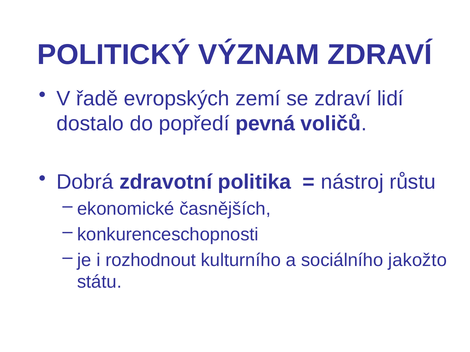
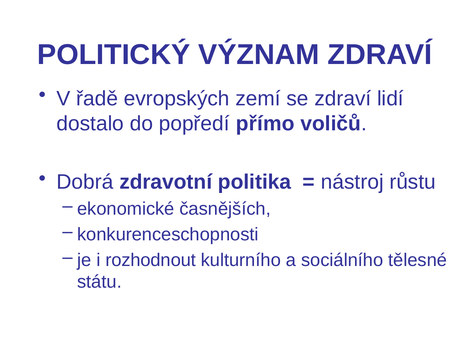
pevná: pevná -> přímo (265, 124)
jakožto: jakožto -> tělesné (418, 260)
